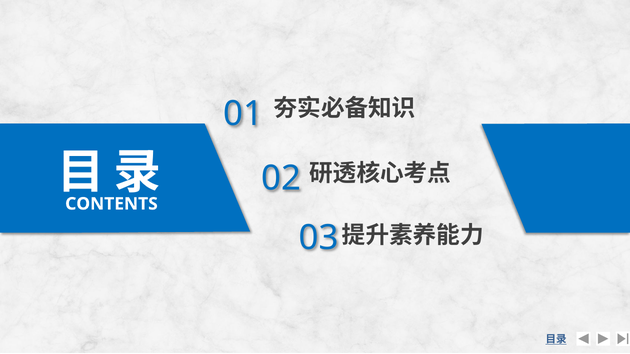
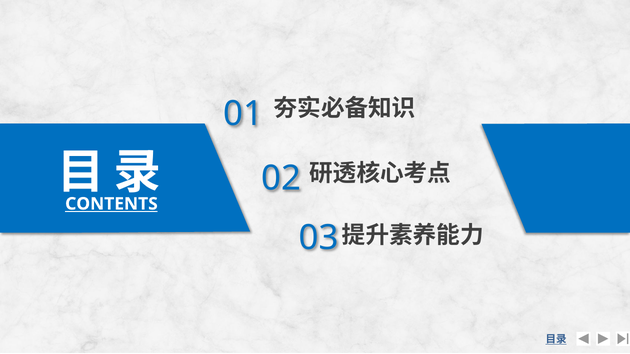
CONTENTS underline: none -> present (111, 204)
